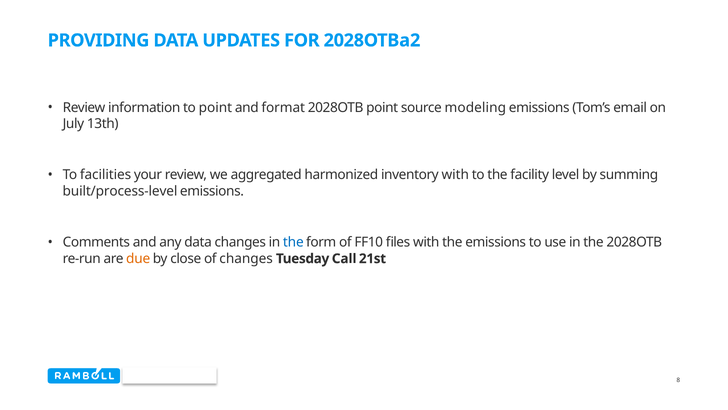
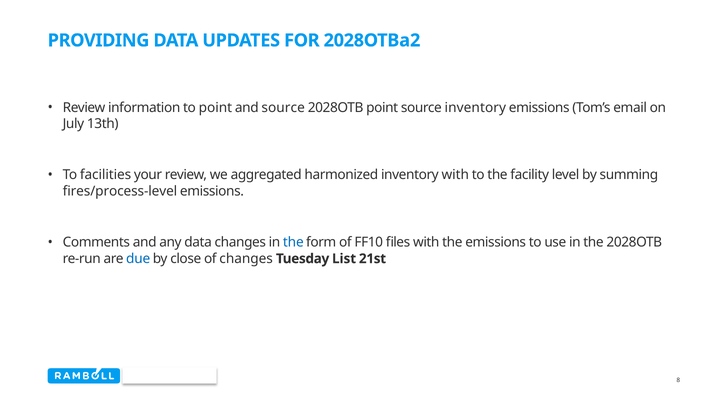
and format: format -> source (283, 107)
source modeling: modeling -> inventory (475, 107)
built/process-level: built/process-level -> fires/process-level (120, 191)
due colour: orange -> blue (138, 258)
Call: Call -> List (344, 258)
